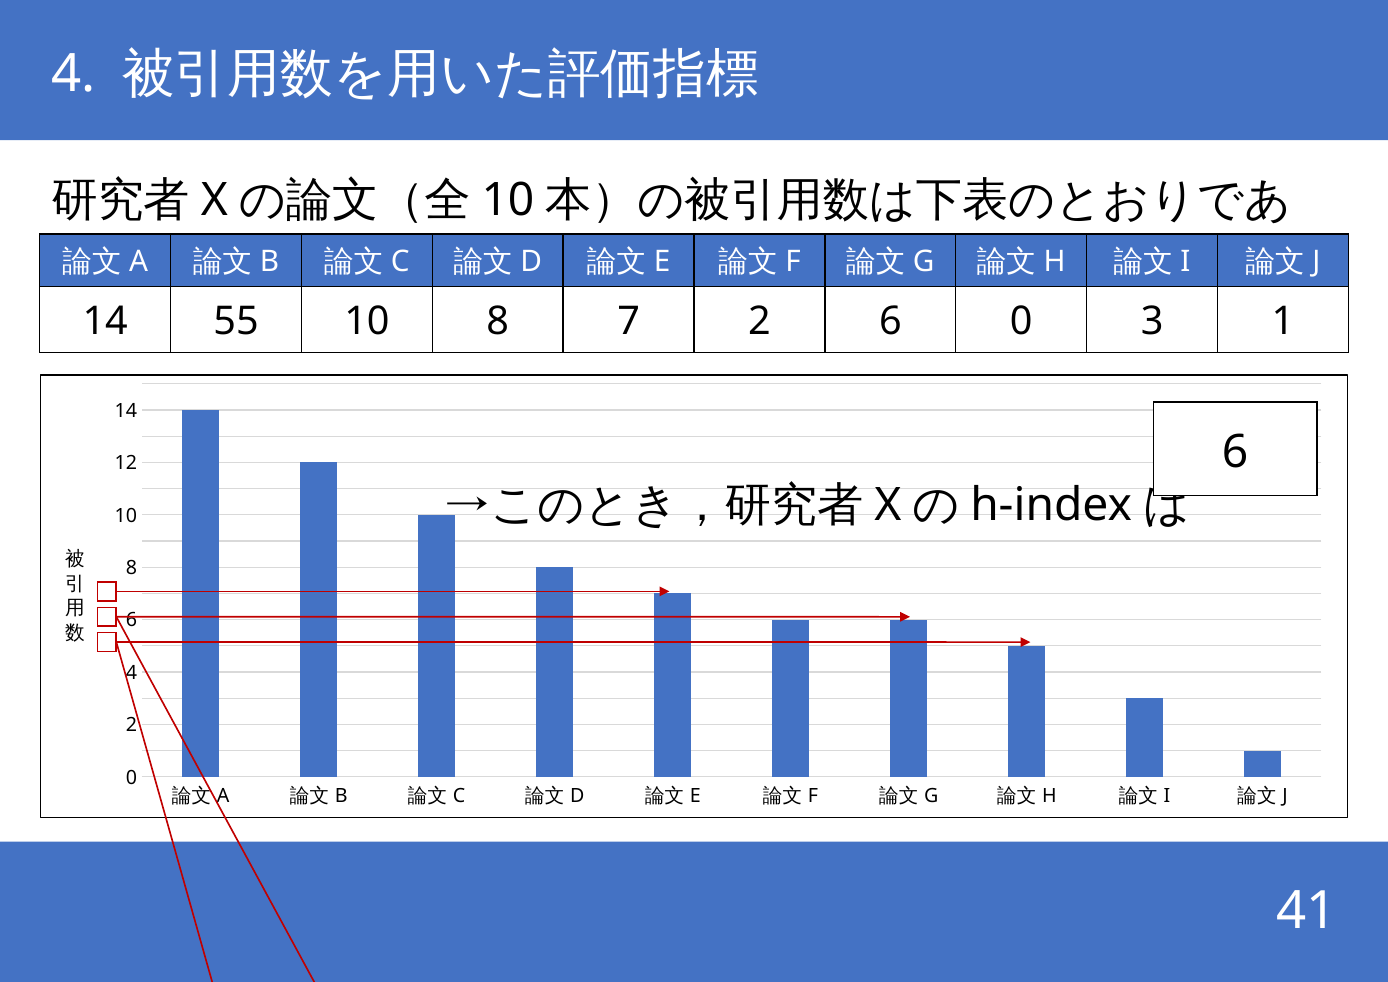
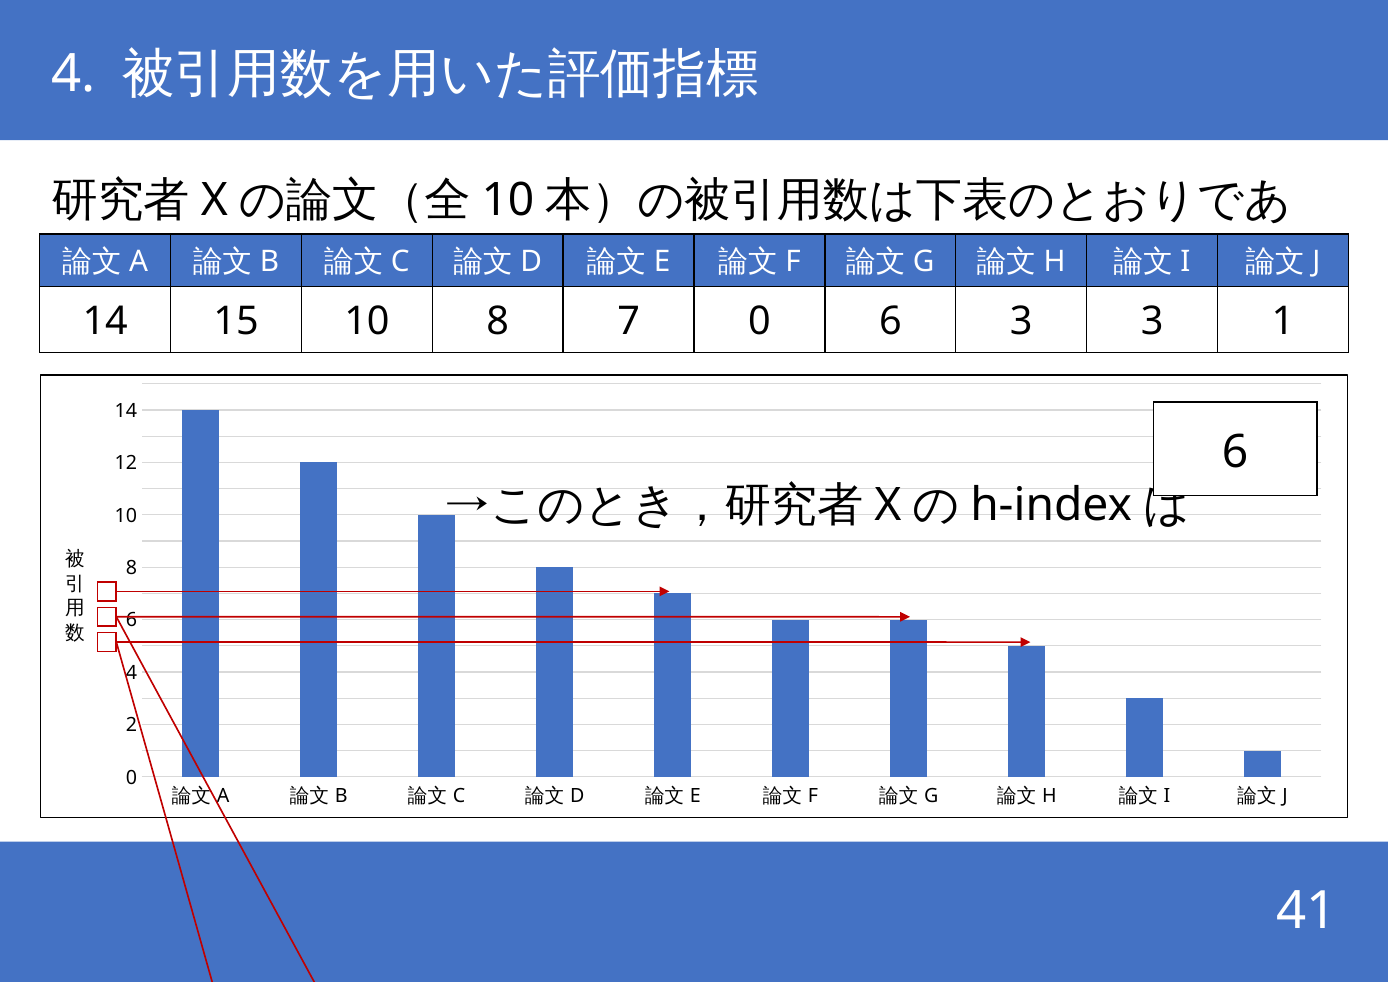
55: 55 -> 15 (236, 321)
7 2: 2 -> 0 (760, 321)
6 0: 0 -> 3 (1021, 321)
